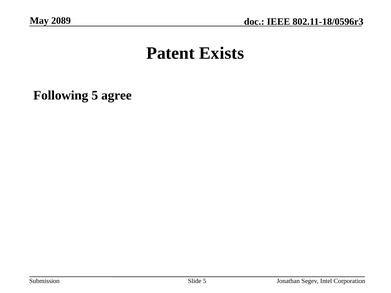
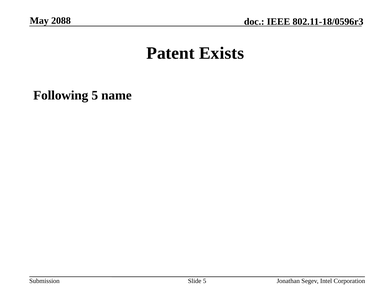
2089: 2089 -> 2088 (61, 21)
agree: agree -> name (116, 95)
